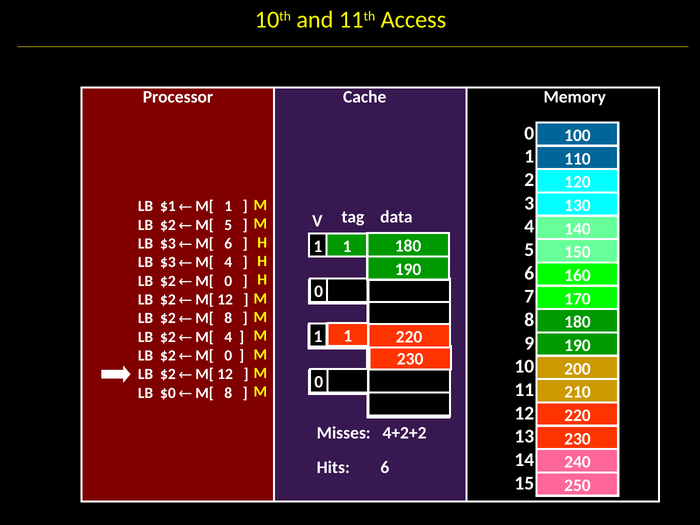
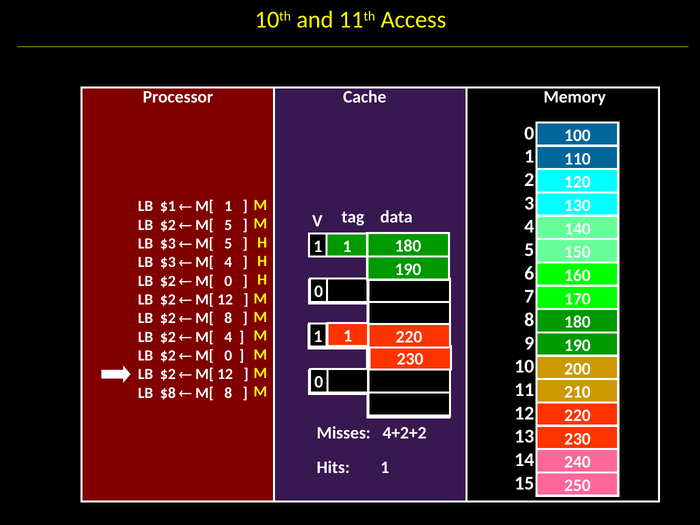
6: 6 -> 5 (228, 244)
$0: $0 -> $8 (168, 393)
Hits 6: 6 -> 1 (385, 467)
